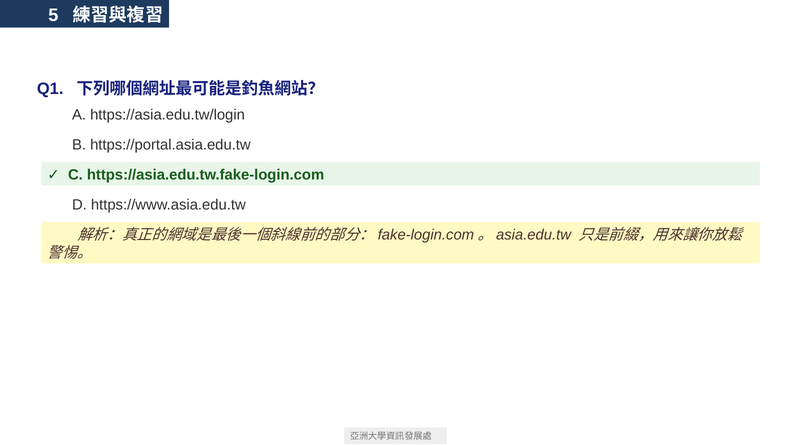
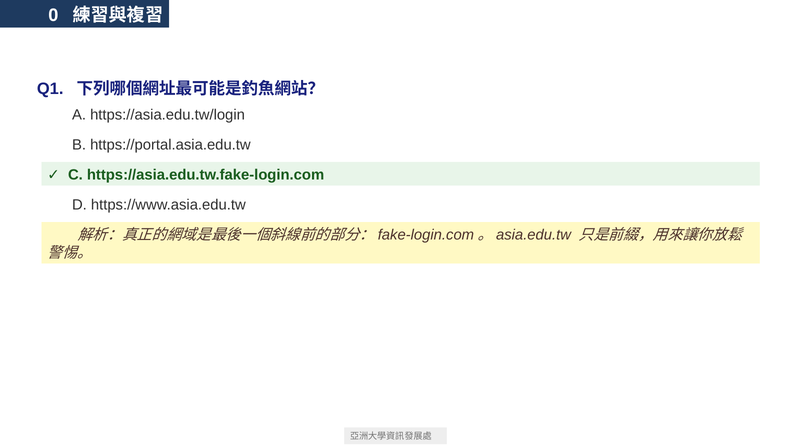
5: 5 -> 0 (53, 15)
